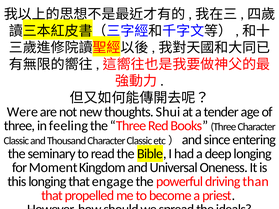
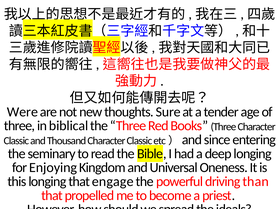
Shui: Shui -> Sure (168, 112)
feeling: feeling -> biblical (69, 126)
Moment: Moment -> Enjoying (53, 168)
